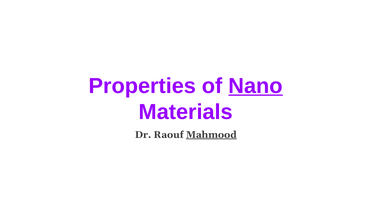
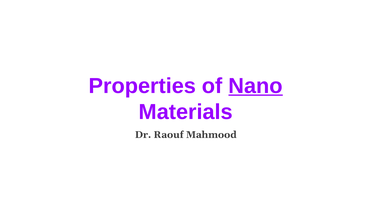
Mahmood underline: present -> none (211, 135)
